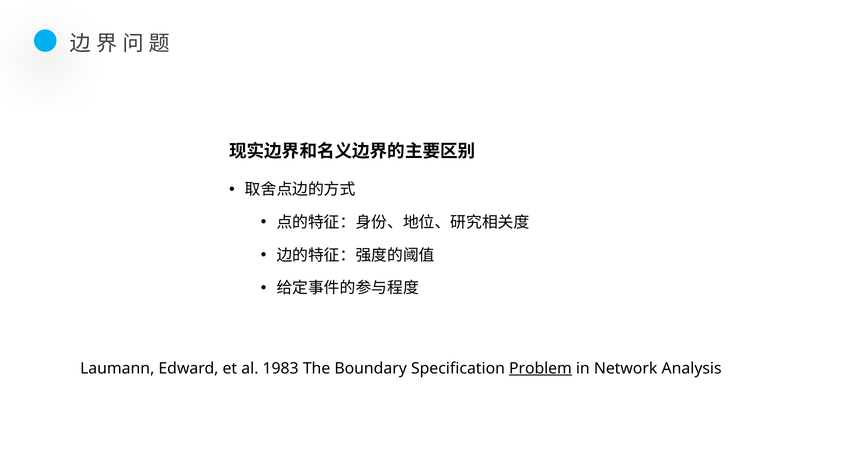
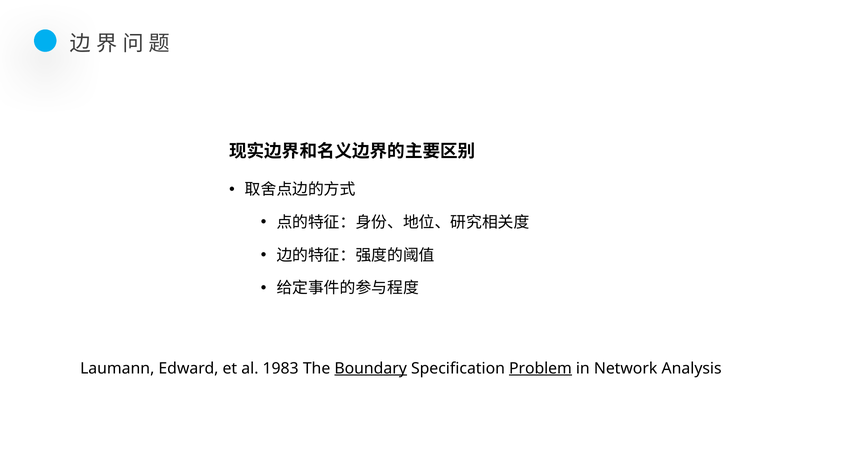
Boundary underline: none -> present (371, 368)
